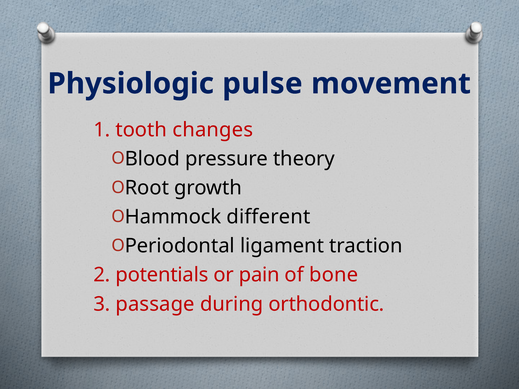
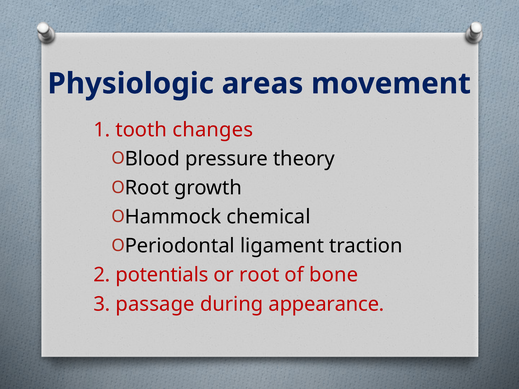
pulse: pulse -> areas (263, 84)
different: different -> chemical (269, 217)
pain: pain -> root (259, 275)
orthodontic: orthodontic -> appearance (326, 304)
